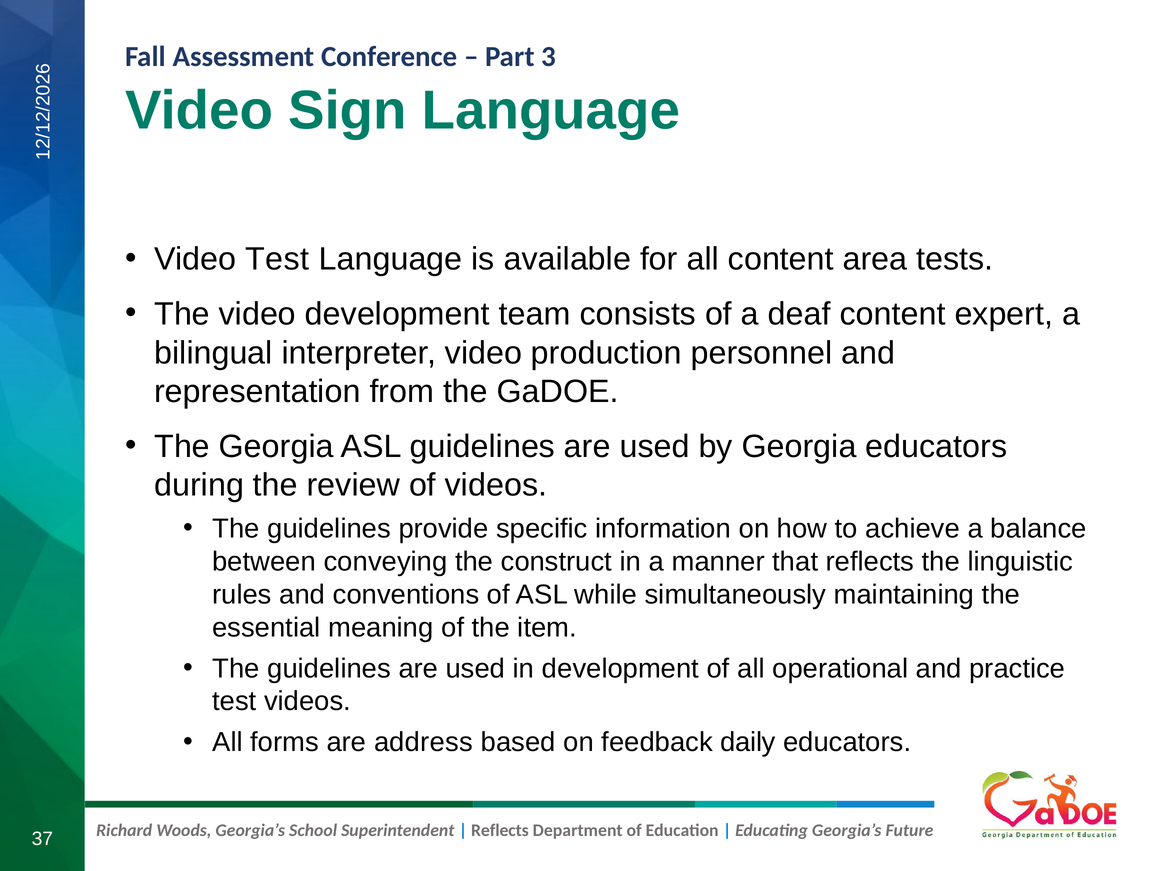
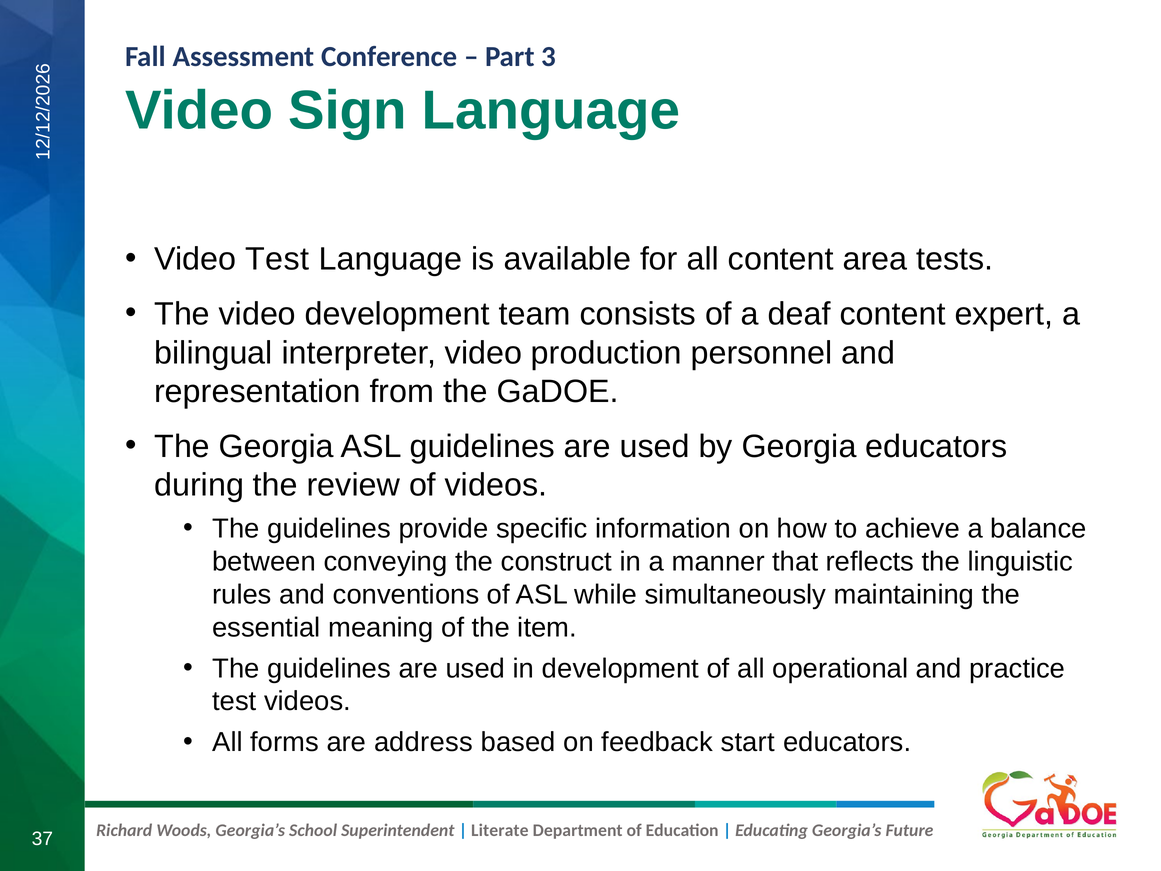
daily: daily -> start (748, 742)
Reflects: Reflects -> Literate (500, 830)
